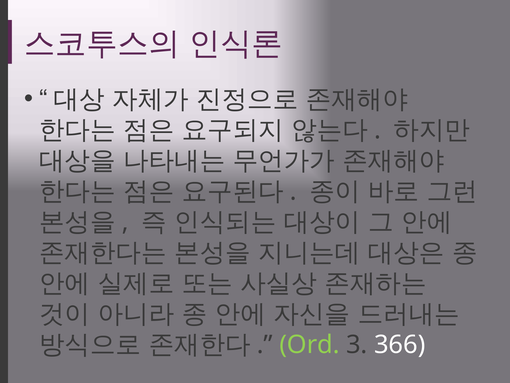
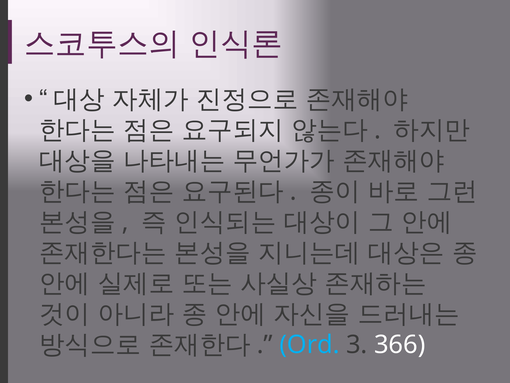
Ord colour: light green -> light blue (309, 344)
